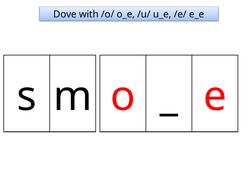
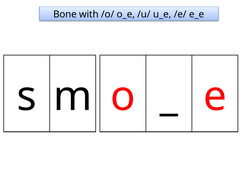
Dove: Dove -> Bone (65, 14)
